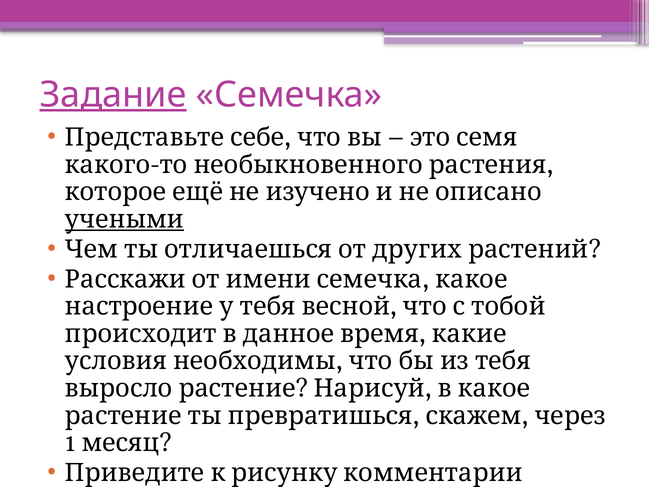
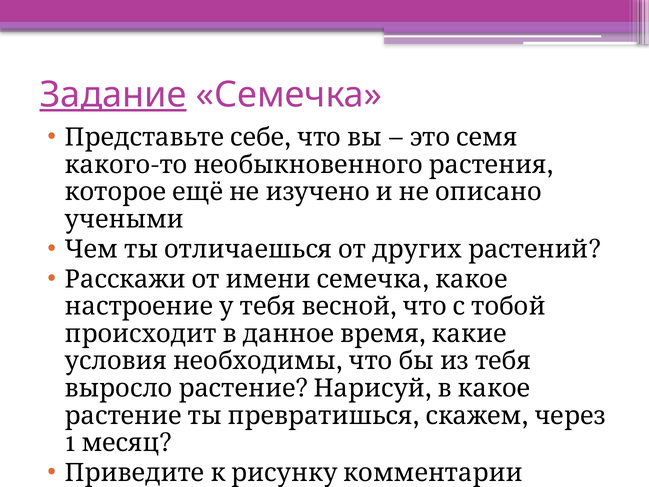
учеными underline: present -> none (124, 219)
